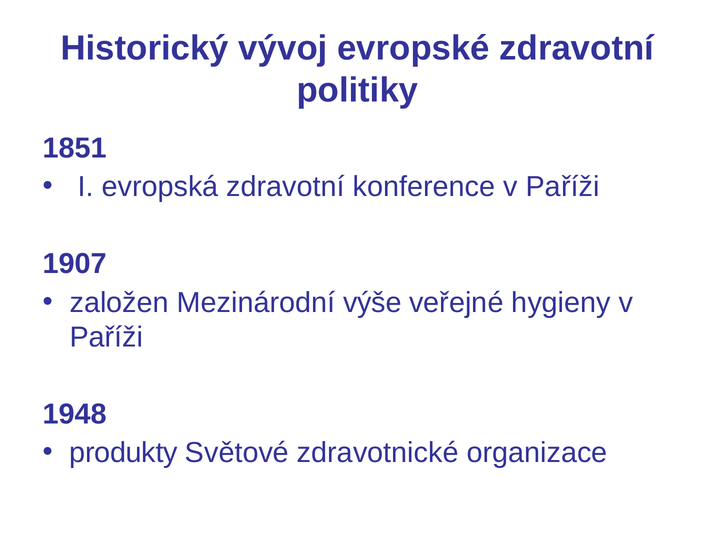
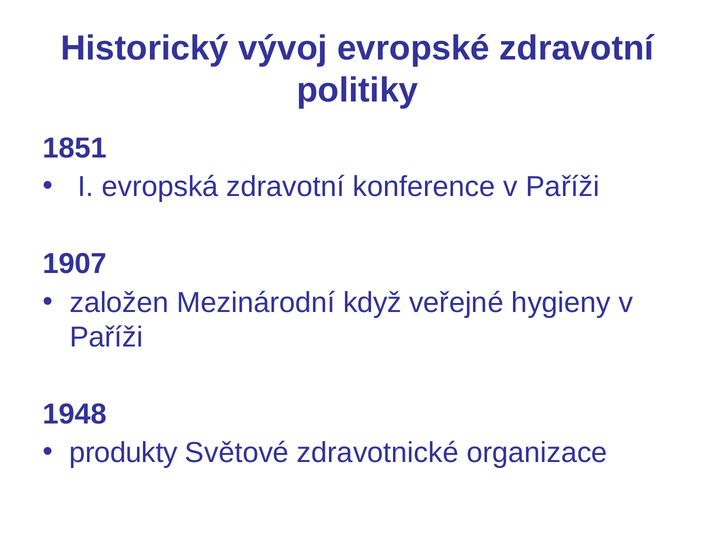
výše: výše -> když (372, 302)
